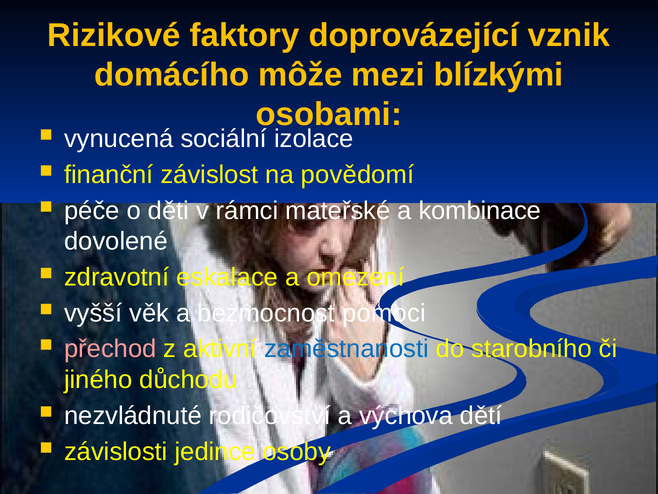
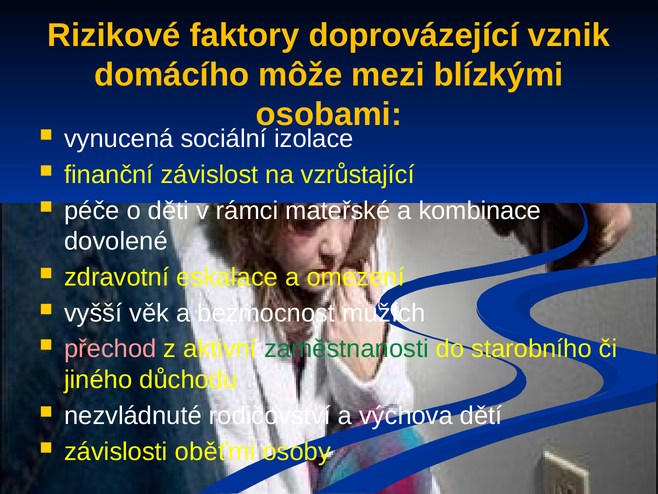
povědomí: povědomí -> vzrůstající (358, 175)
pomoci: pomoci -> mužích (384, 313)
zaměstnanosti colour: blue -> green (346, 349)
jedince: jedince -> oběťmi (215, 451)
